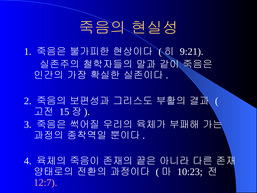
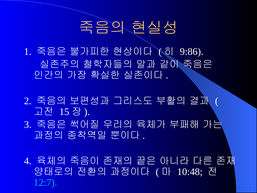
9:21: 9:21 -> 9:86 (192, 52)
10:23: 10:23 -> 10:48 (190, 172)
12:7 colour: pink -> light blue (45, 182)
